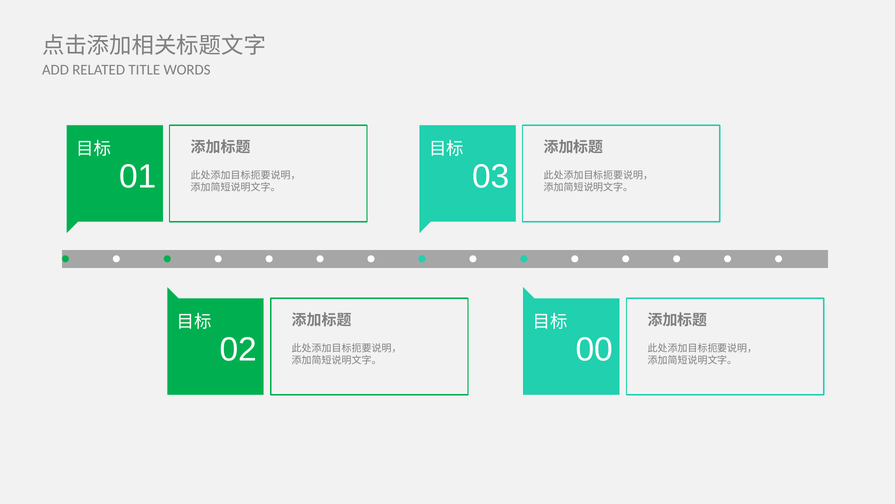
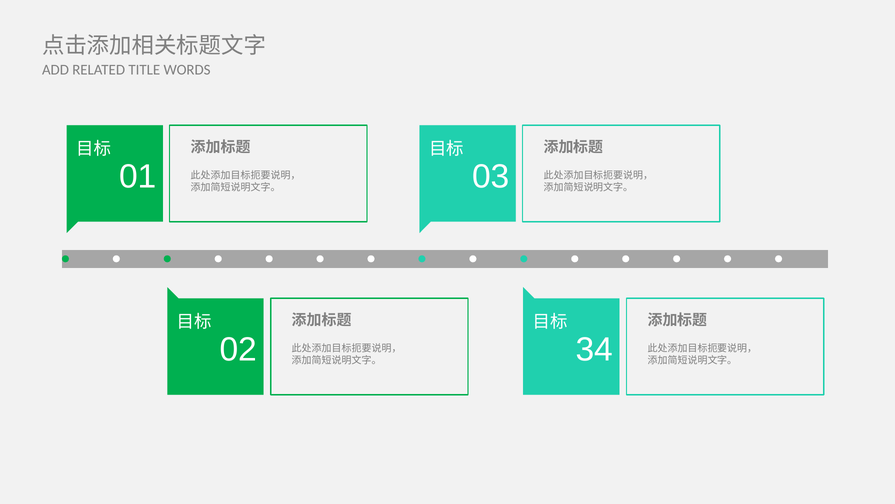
00: 00 -> 34 (594, 349)
